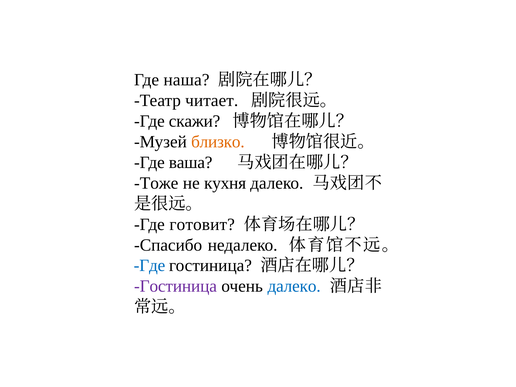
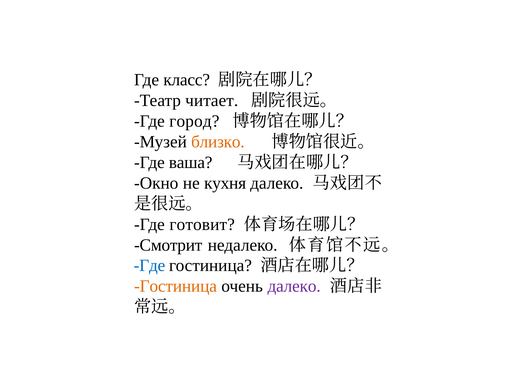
наша: наша -> класс (187, 80)
скажи: скажи -> город (194, 121)
Тоже: Тоже -> Окно (156, 183)
Спасибо: Спасибо -> Смотрит (168, 245)
Гостиница colour: purple -> orange (175, 286)
далеко colour: blue -> purple (294, 286)
